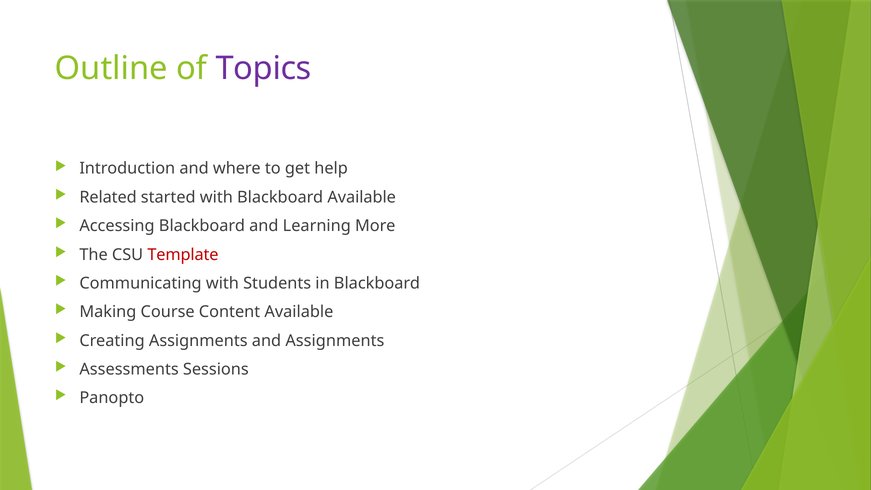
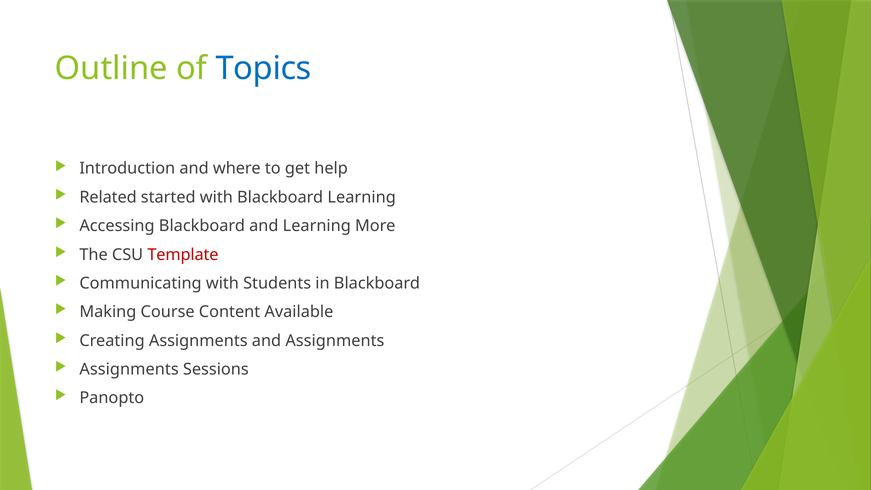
Topics colour: purple -> blue (264, 69)
Blackboard Available: Available -> Learning (362, 197)
Assessments: Assessments -> Assignments (129, 369)
